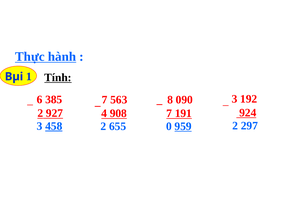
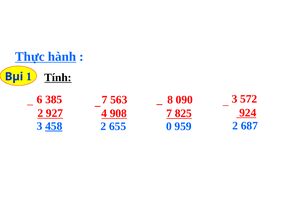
192: 192 -> 572 (249, 99)
191: 191 -> 825 (183, 113)
959 underline: present -> none (183, 126)
297: 297 -> 687 (249, 126)
